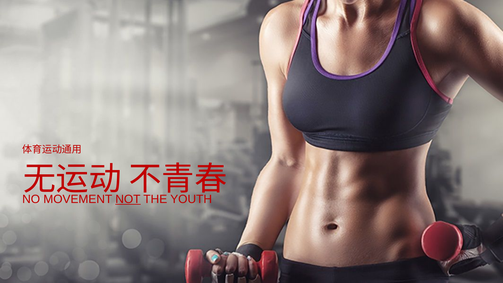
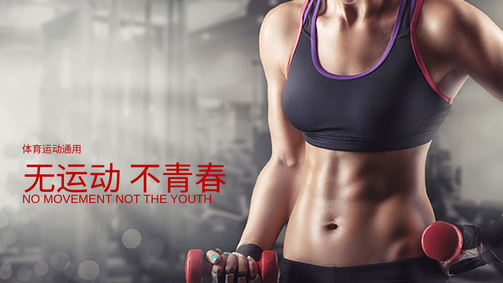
NOT underline: present -> none (128, 199)
